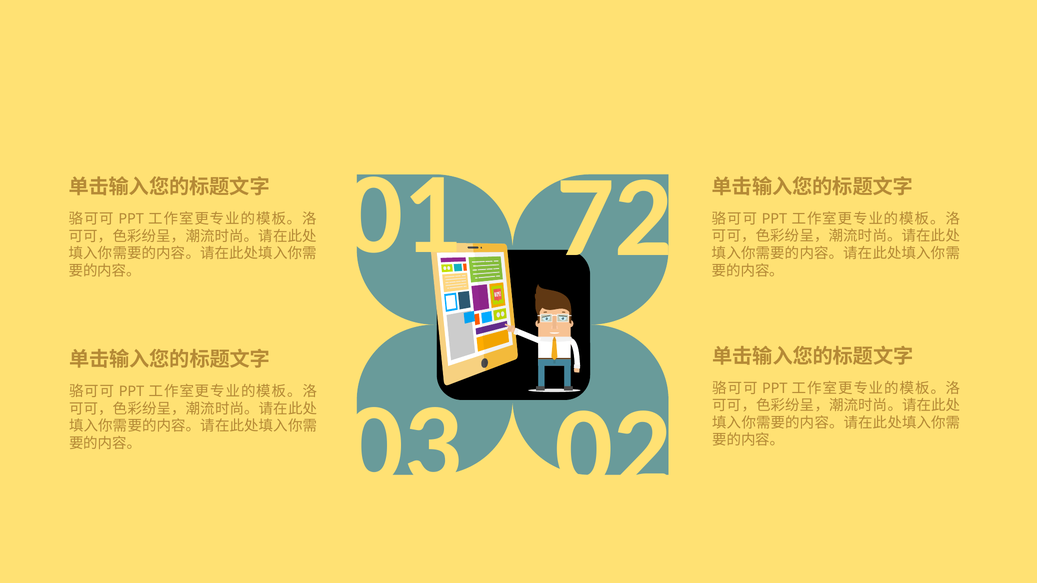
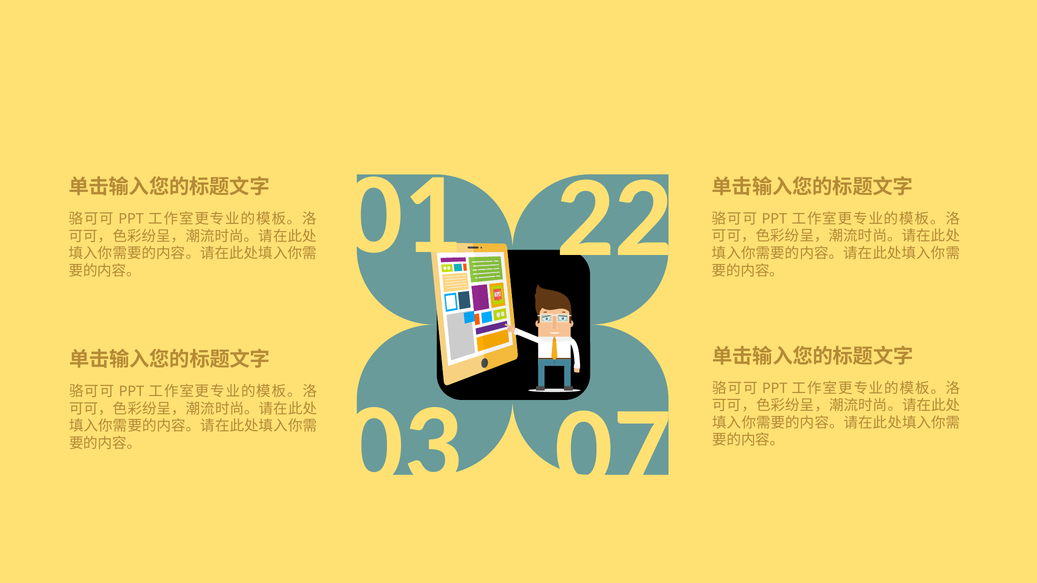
72: 72 -> 22 (614, 217)
02: 02 -> 07 (613, 449)
